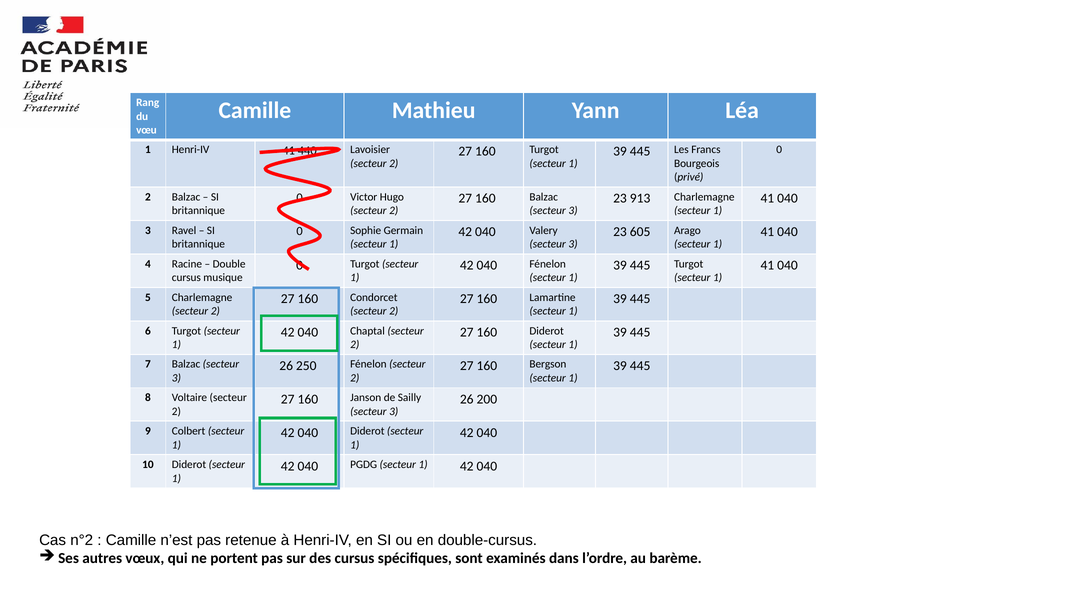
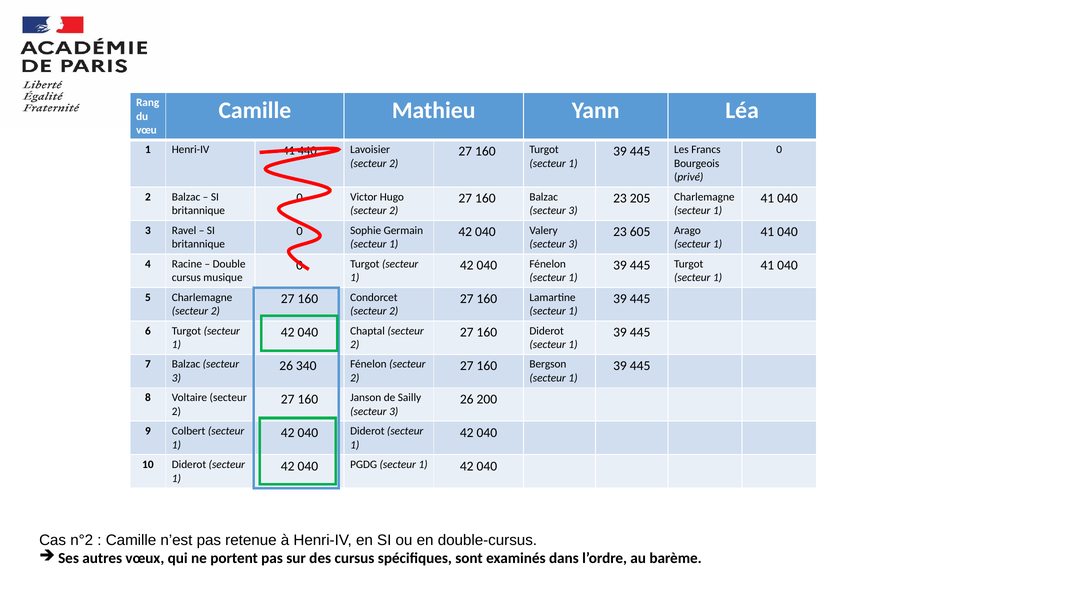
913: 913 -> 205 (640, 198)
250: 250 -> 340 (306, 366)
